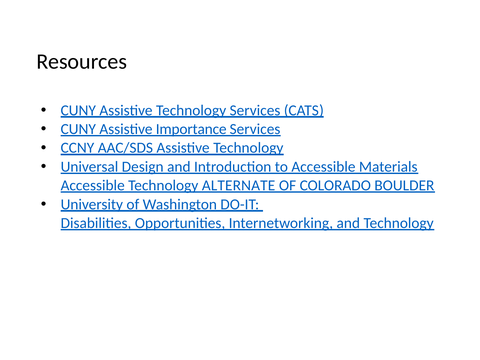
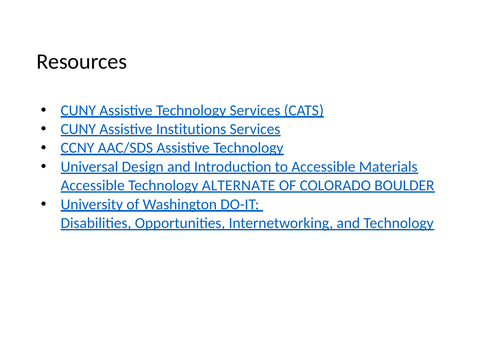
Importance: Importance -> Institutions (191, 129)
